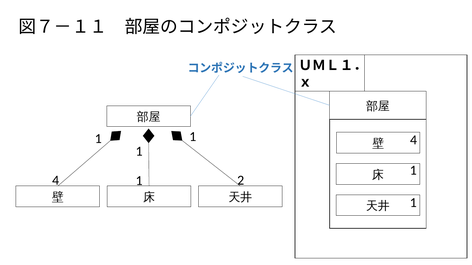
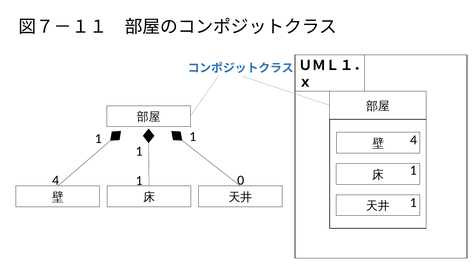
2: 2 -> 0 (241, 181)
